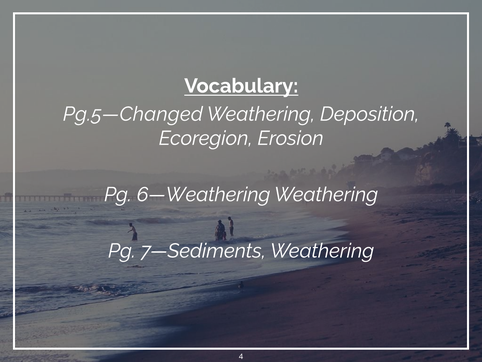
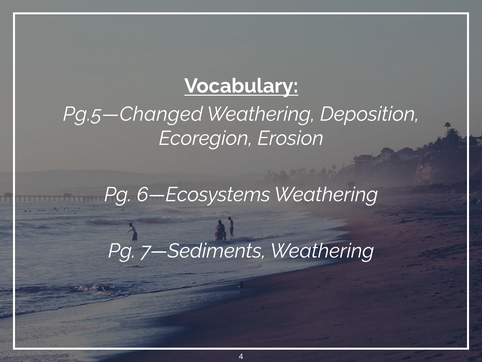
6—Weathering: 6—Weathering -> 6—Ecosystems (204, 194)
